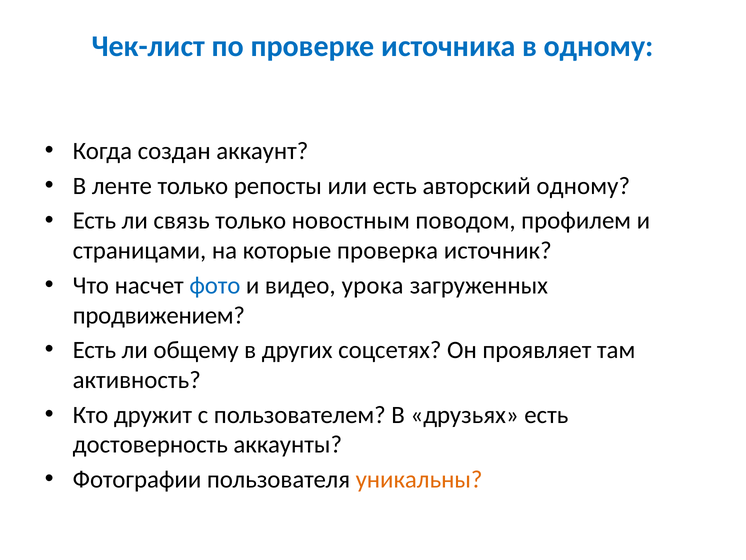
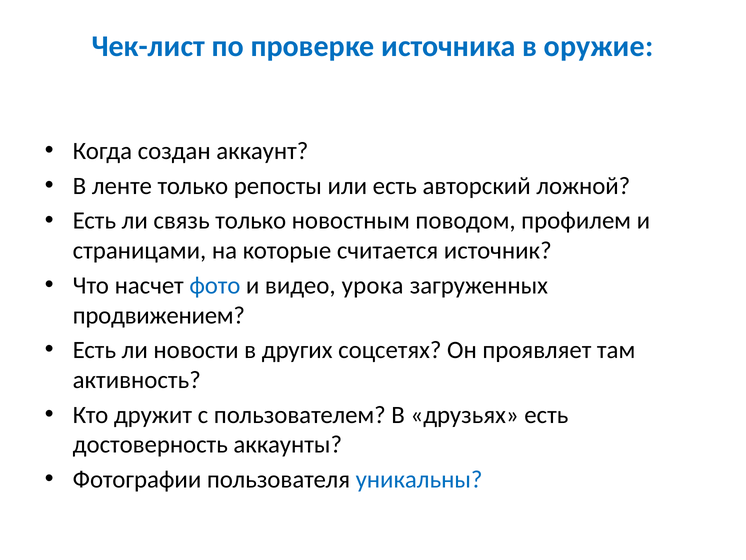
в одному: одному -> оружие (599, 46)
авторский одному: одному -> ложной (583, 186)
проверка: проверка -> считается (388, 250)
общему: общему -> новости (196, 350)
уникальны colour: orange -> blue (419, 479)
